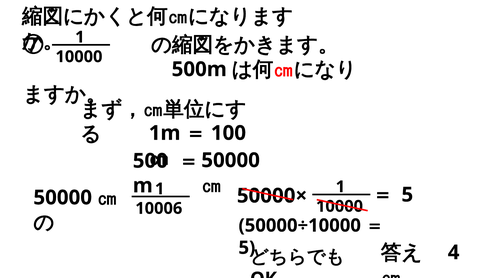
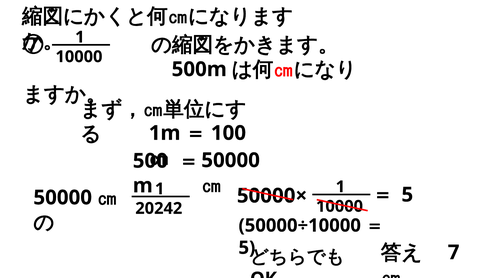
10006: 10006 -> 20242 (159, 208)
4: 4 -> 7 (454, 252)
